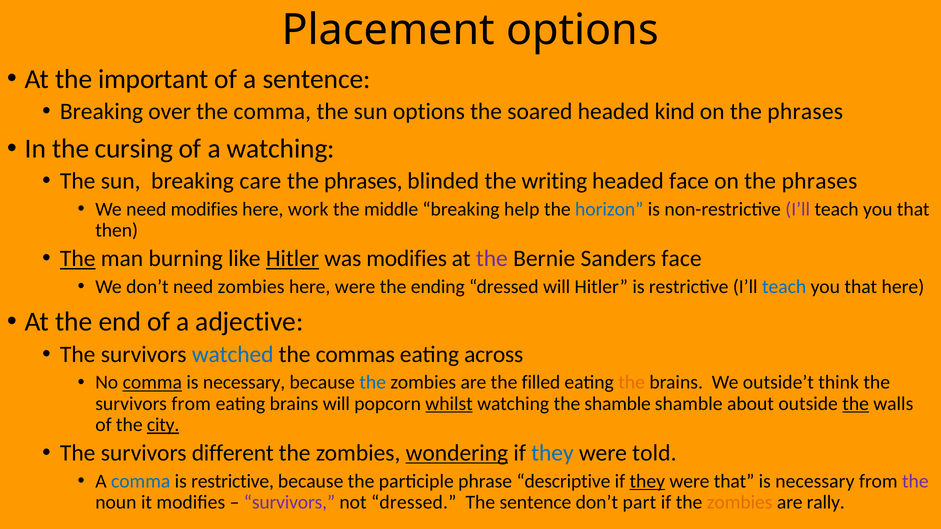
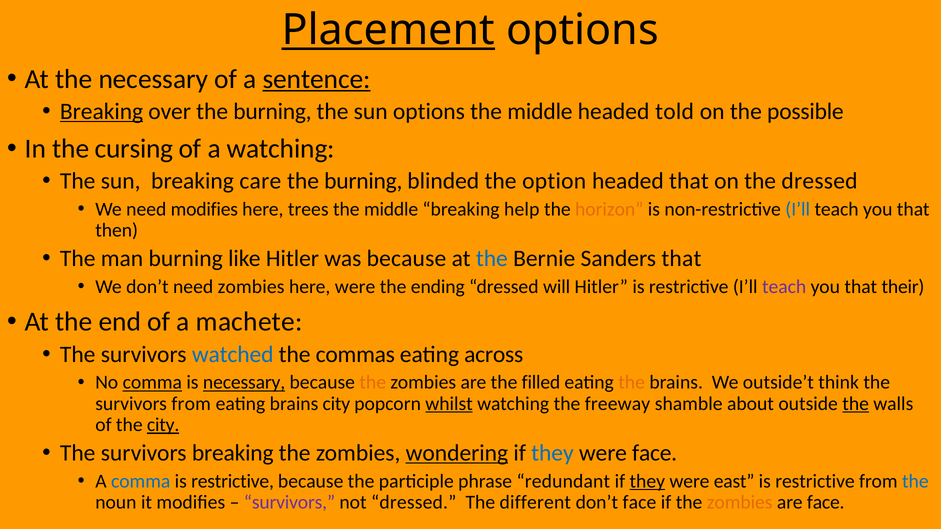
Placement underline: none -> present (388, 30)
the important: important -> necessary (153, 79)
sentence underline: none -> present (317, 79)
Breaking underline: none -> present (102, 111)
over the comma: comma -> burning (272, 111)
soared: soared -> middle (540, 111)
kind: kind -> told (675, 111)
phrases: phrases -> possible (805, 111)
phrases: phrases -> burning (363, 181)
writing: writing -> option (554, 181)
headed face: face -> that (689, 181)
phrases: phrases -> dressed (819, 181)
work: work -> trees (308, 209)
horizon colour: blue -> orange (609, 209)
I’ll colour: purple -> blue (798, 209)
The underline: present -> none (78, 259)
Hitler underline: present -> none (292, 259)
was modifies: modifies -> because (406, 259)
the colour: purple -> blue (492, 259)
Sanders face: face -> that (681, 259)
teach colour: blue -> purple (784, 287)
that here: here -> their (903, 287)
adjective: adjective -> machete (249, 322)
necessary underline: none -> present (244, 383)
the colour: blue -> orange (373, 383)
brains will: will -> city (336, 404)
the shamble: shamble -> freeway (617, 404)
survivors different: different -> breaking (233, 453)
were told: told -> face (655, 453)
descriptive: descriptive -> redundant (563, 481)
were that: that -> east (734, 481)
necessary: necessary -> restrictive (815, 481)
the colour: purple -> blue (915, 481)
The sentence: sentence -> different (535, 503)
don’t part: part -> face (639, 503)
are rally: rally -> face (826, 503)
